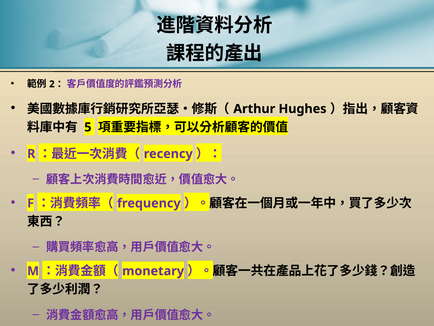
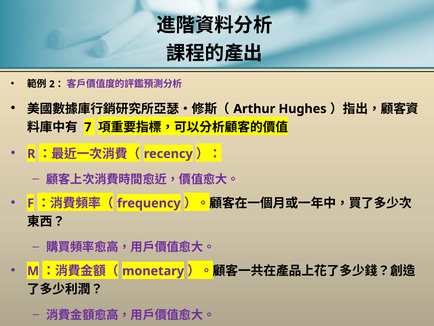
5: 5 -> 7 (88, 127)
